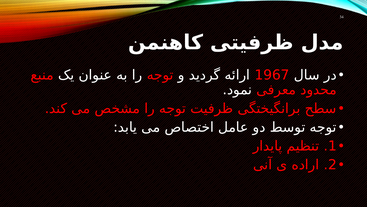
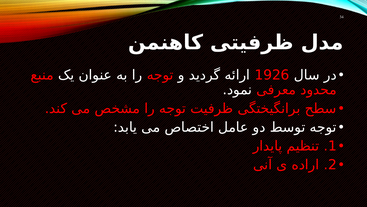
1967: 1967 -> 1926 (272, 75)
